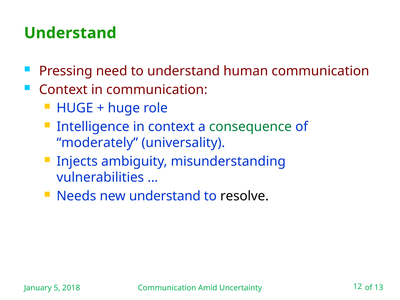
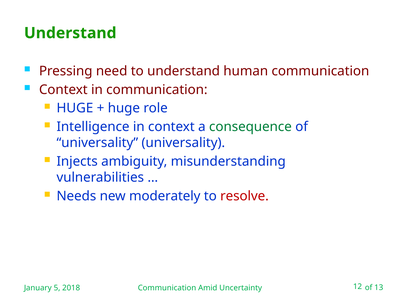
moderately: moderately -> universality (97, 143)
new understand: understand -> moderately (165, 196)
resolve colour: black -> red (244, 196)
